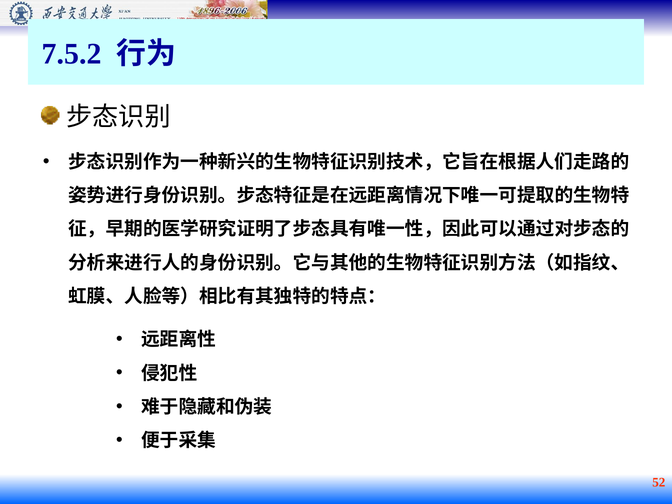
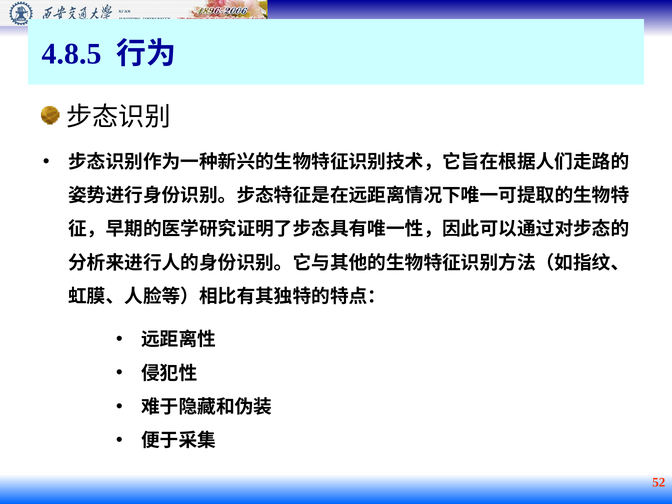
7.5.2: 7.5.2 -> 4.8.5 (72, 54)
